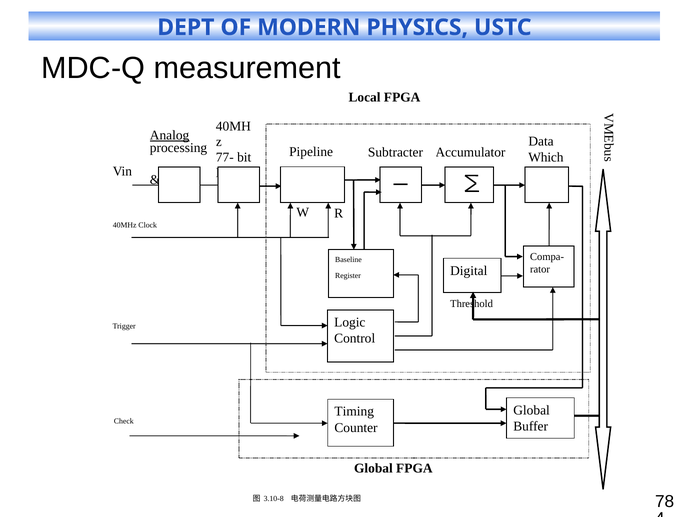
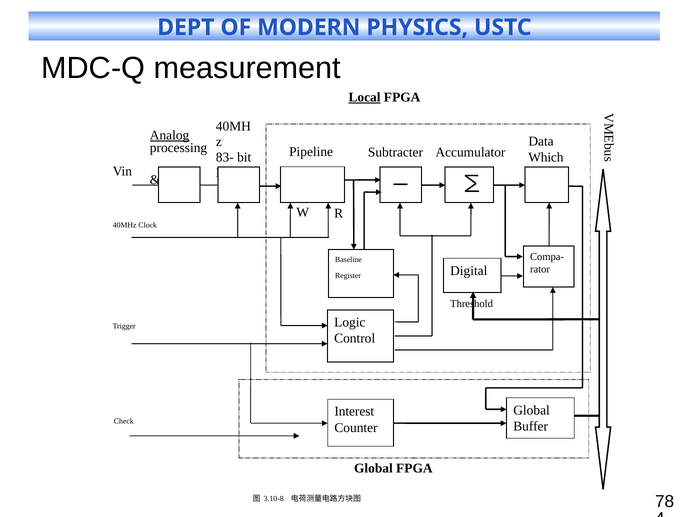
Local underline: none -> present (365, 97)
77-: 77- -> 83- (225, 157)
Timing: Timing -> Interest (354, 411)
